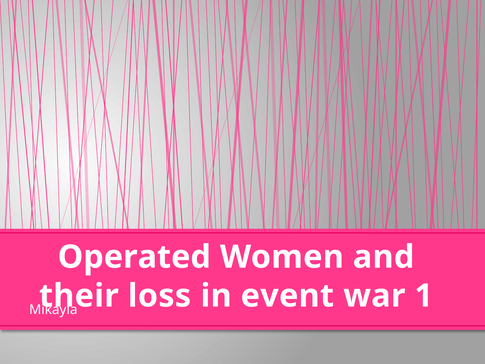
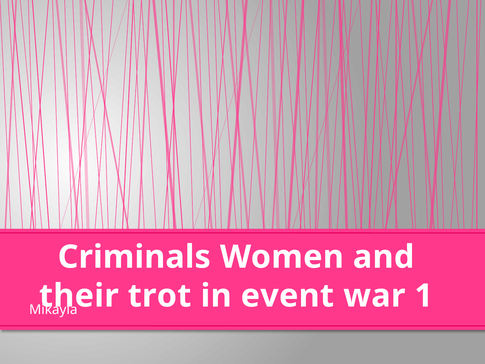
Operated: Operated -> Criminals (134, 257)
loss: loss -> trot (159, 296)
